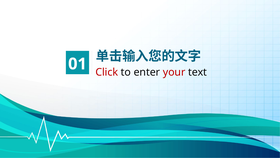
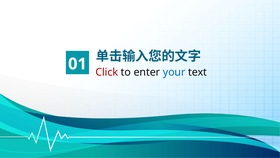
your colour: red -> blue (174, 72)
